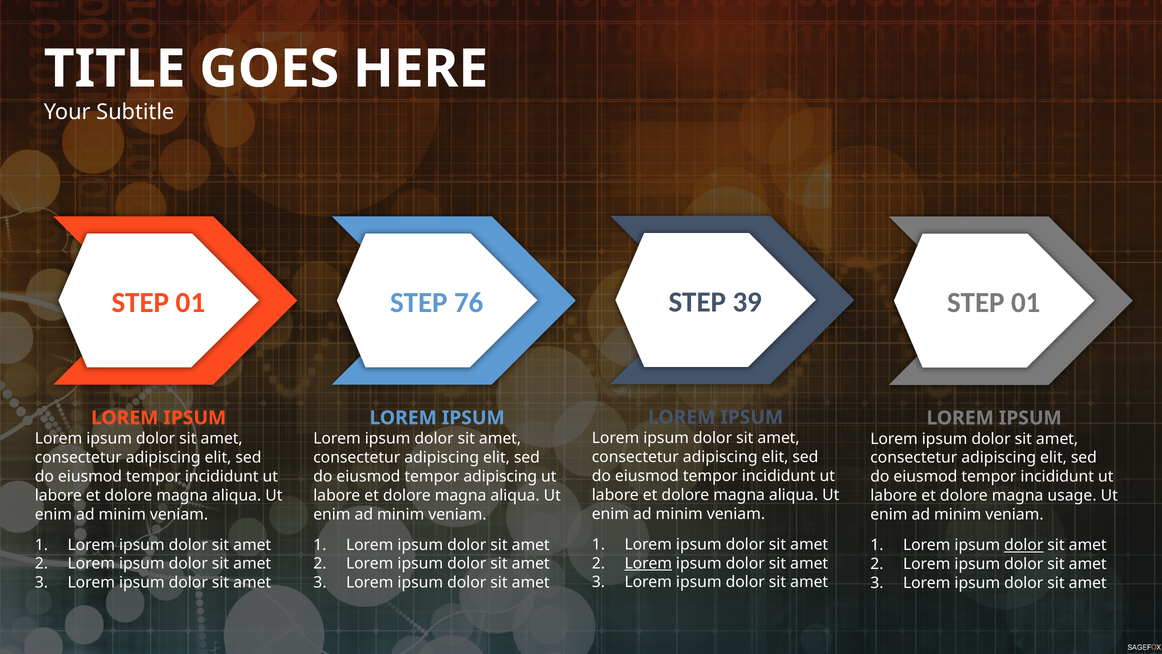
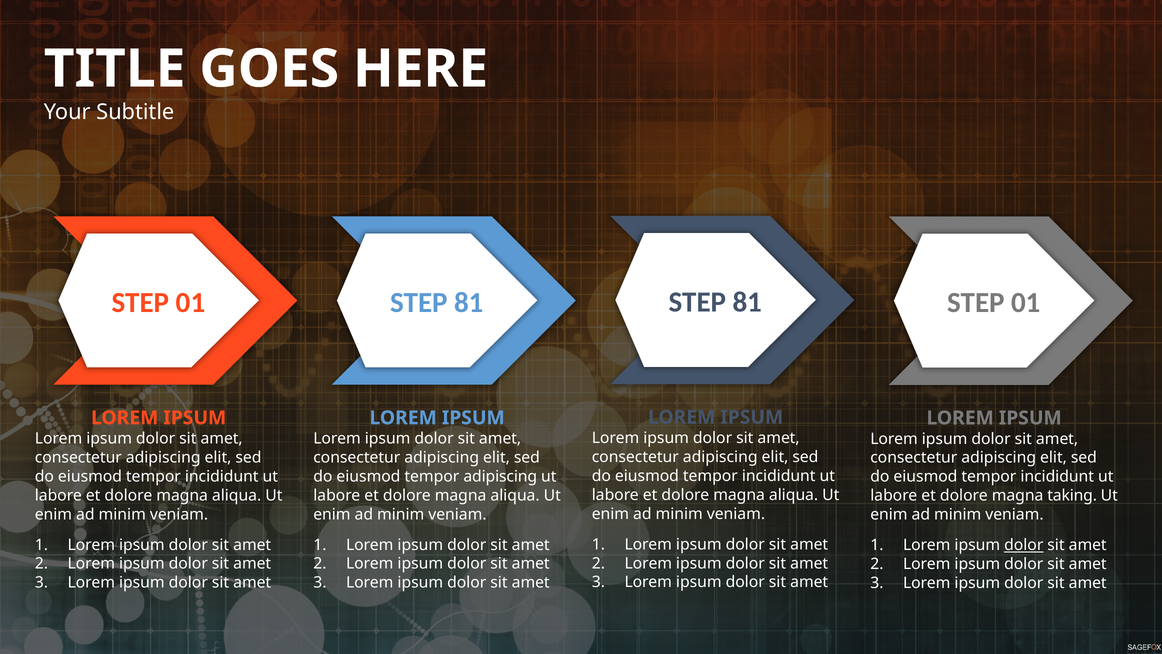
39: 39 -> 81 (747, 302)
76: 76 -> 81 (469, 302)
usage: usage -> taking (1072, 495)
Lorem underline: present -> none (648, 563)
